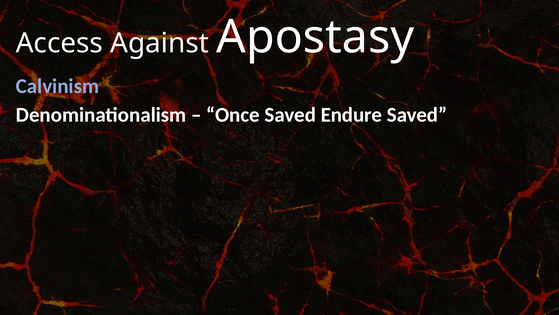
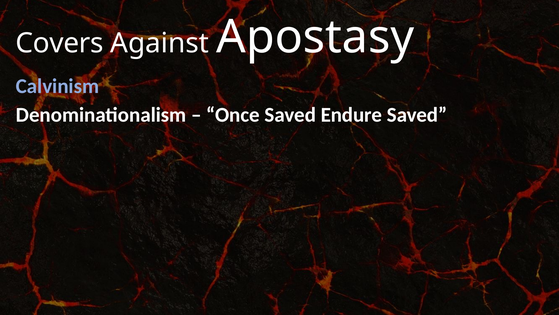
Access: Access -> Covers (60, 43)
